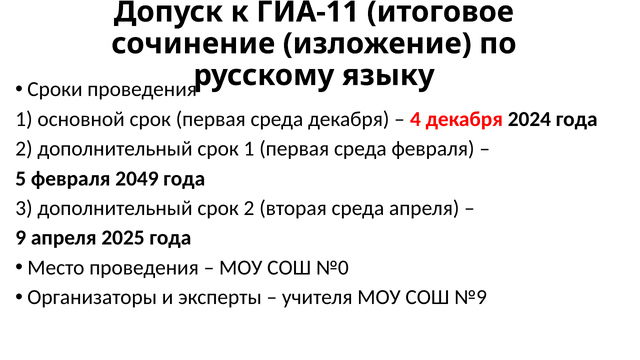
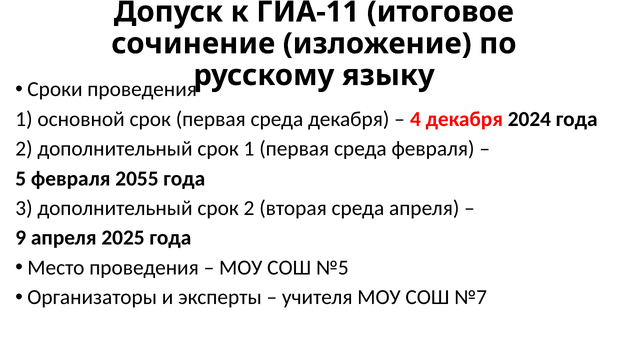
2049: 2049 -> 2055 (137, 178)
№0: №0 -> №5 (332, 268)
№9: №9 -> №7 (471, 297)
